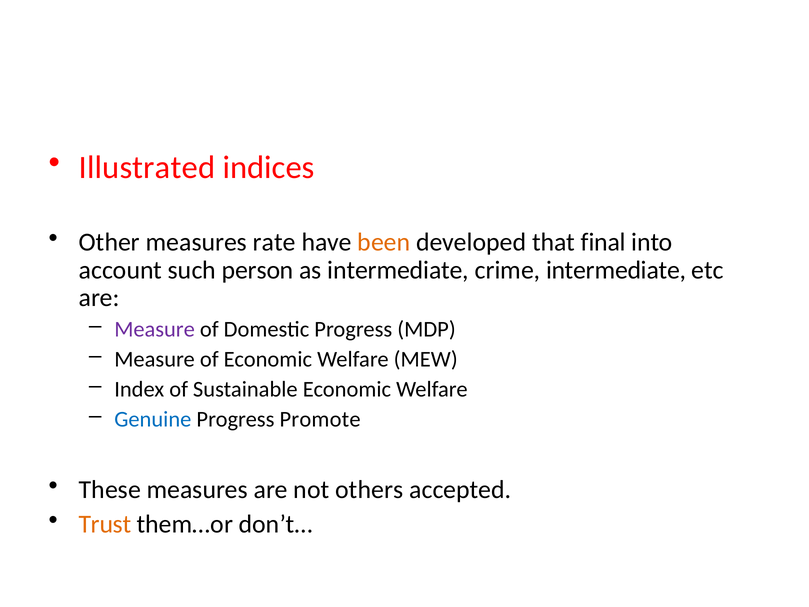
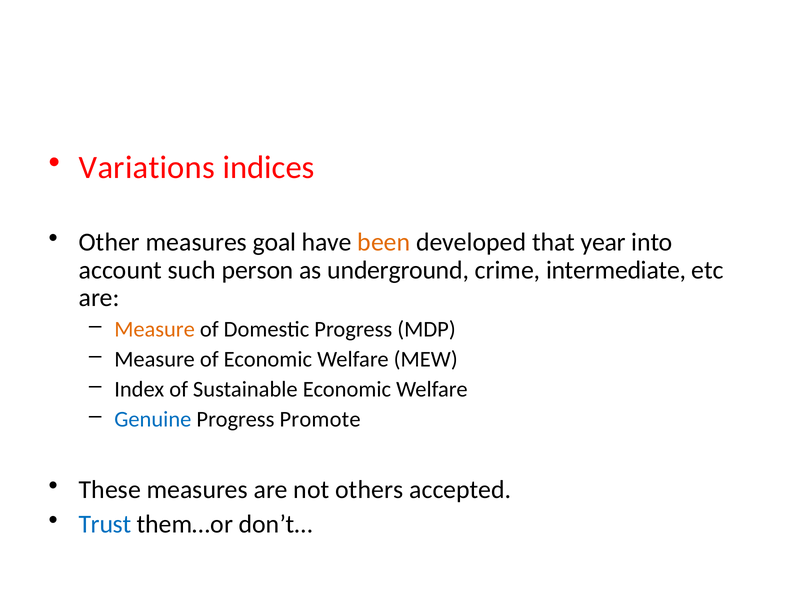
Illustrated: Illustrated -> Variations (147, 167)
rate: rate -> goal (274, 242)
final: final -> year (603, 242)
as intermediate: intermediate -> underground (398, 270)
Measure colour: purple -> orange (155, 329)
Trust colour: orange -> blue (105, 524)
